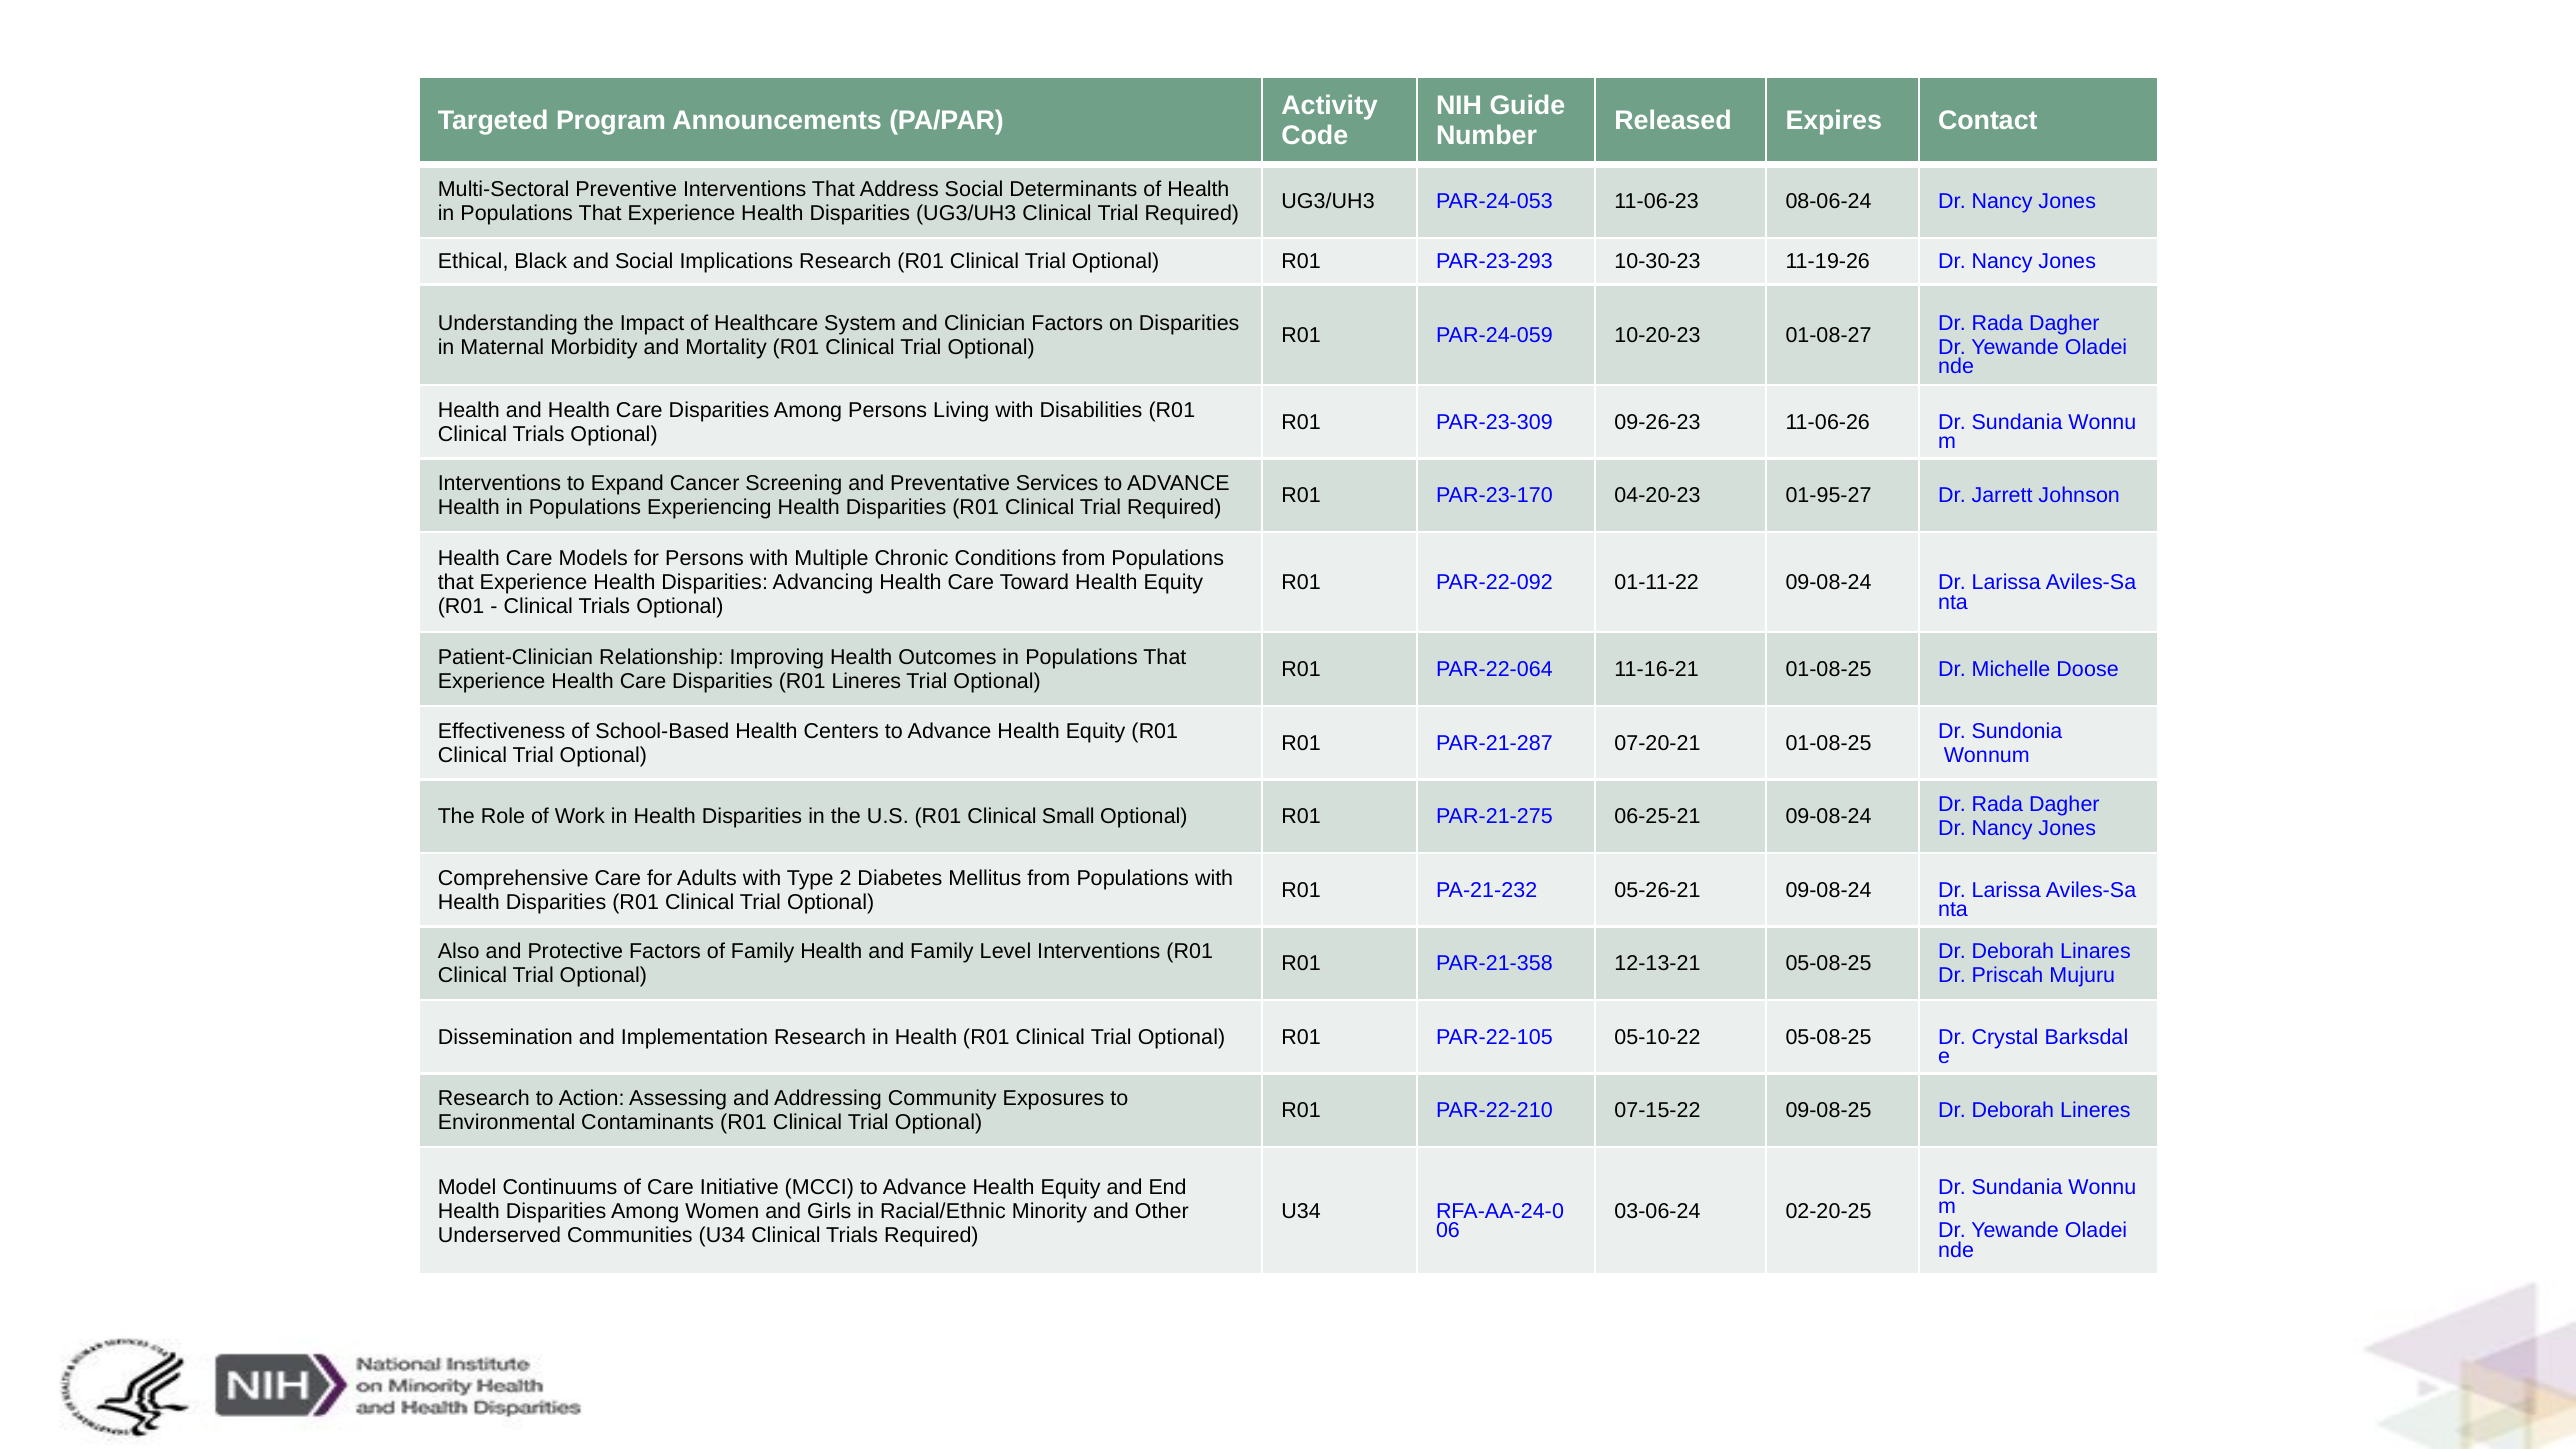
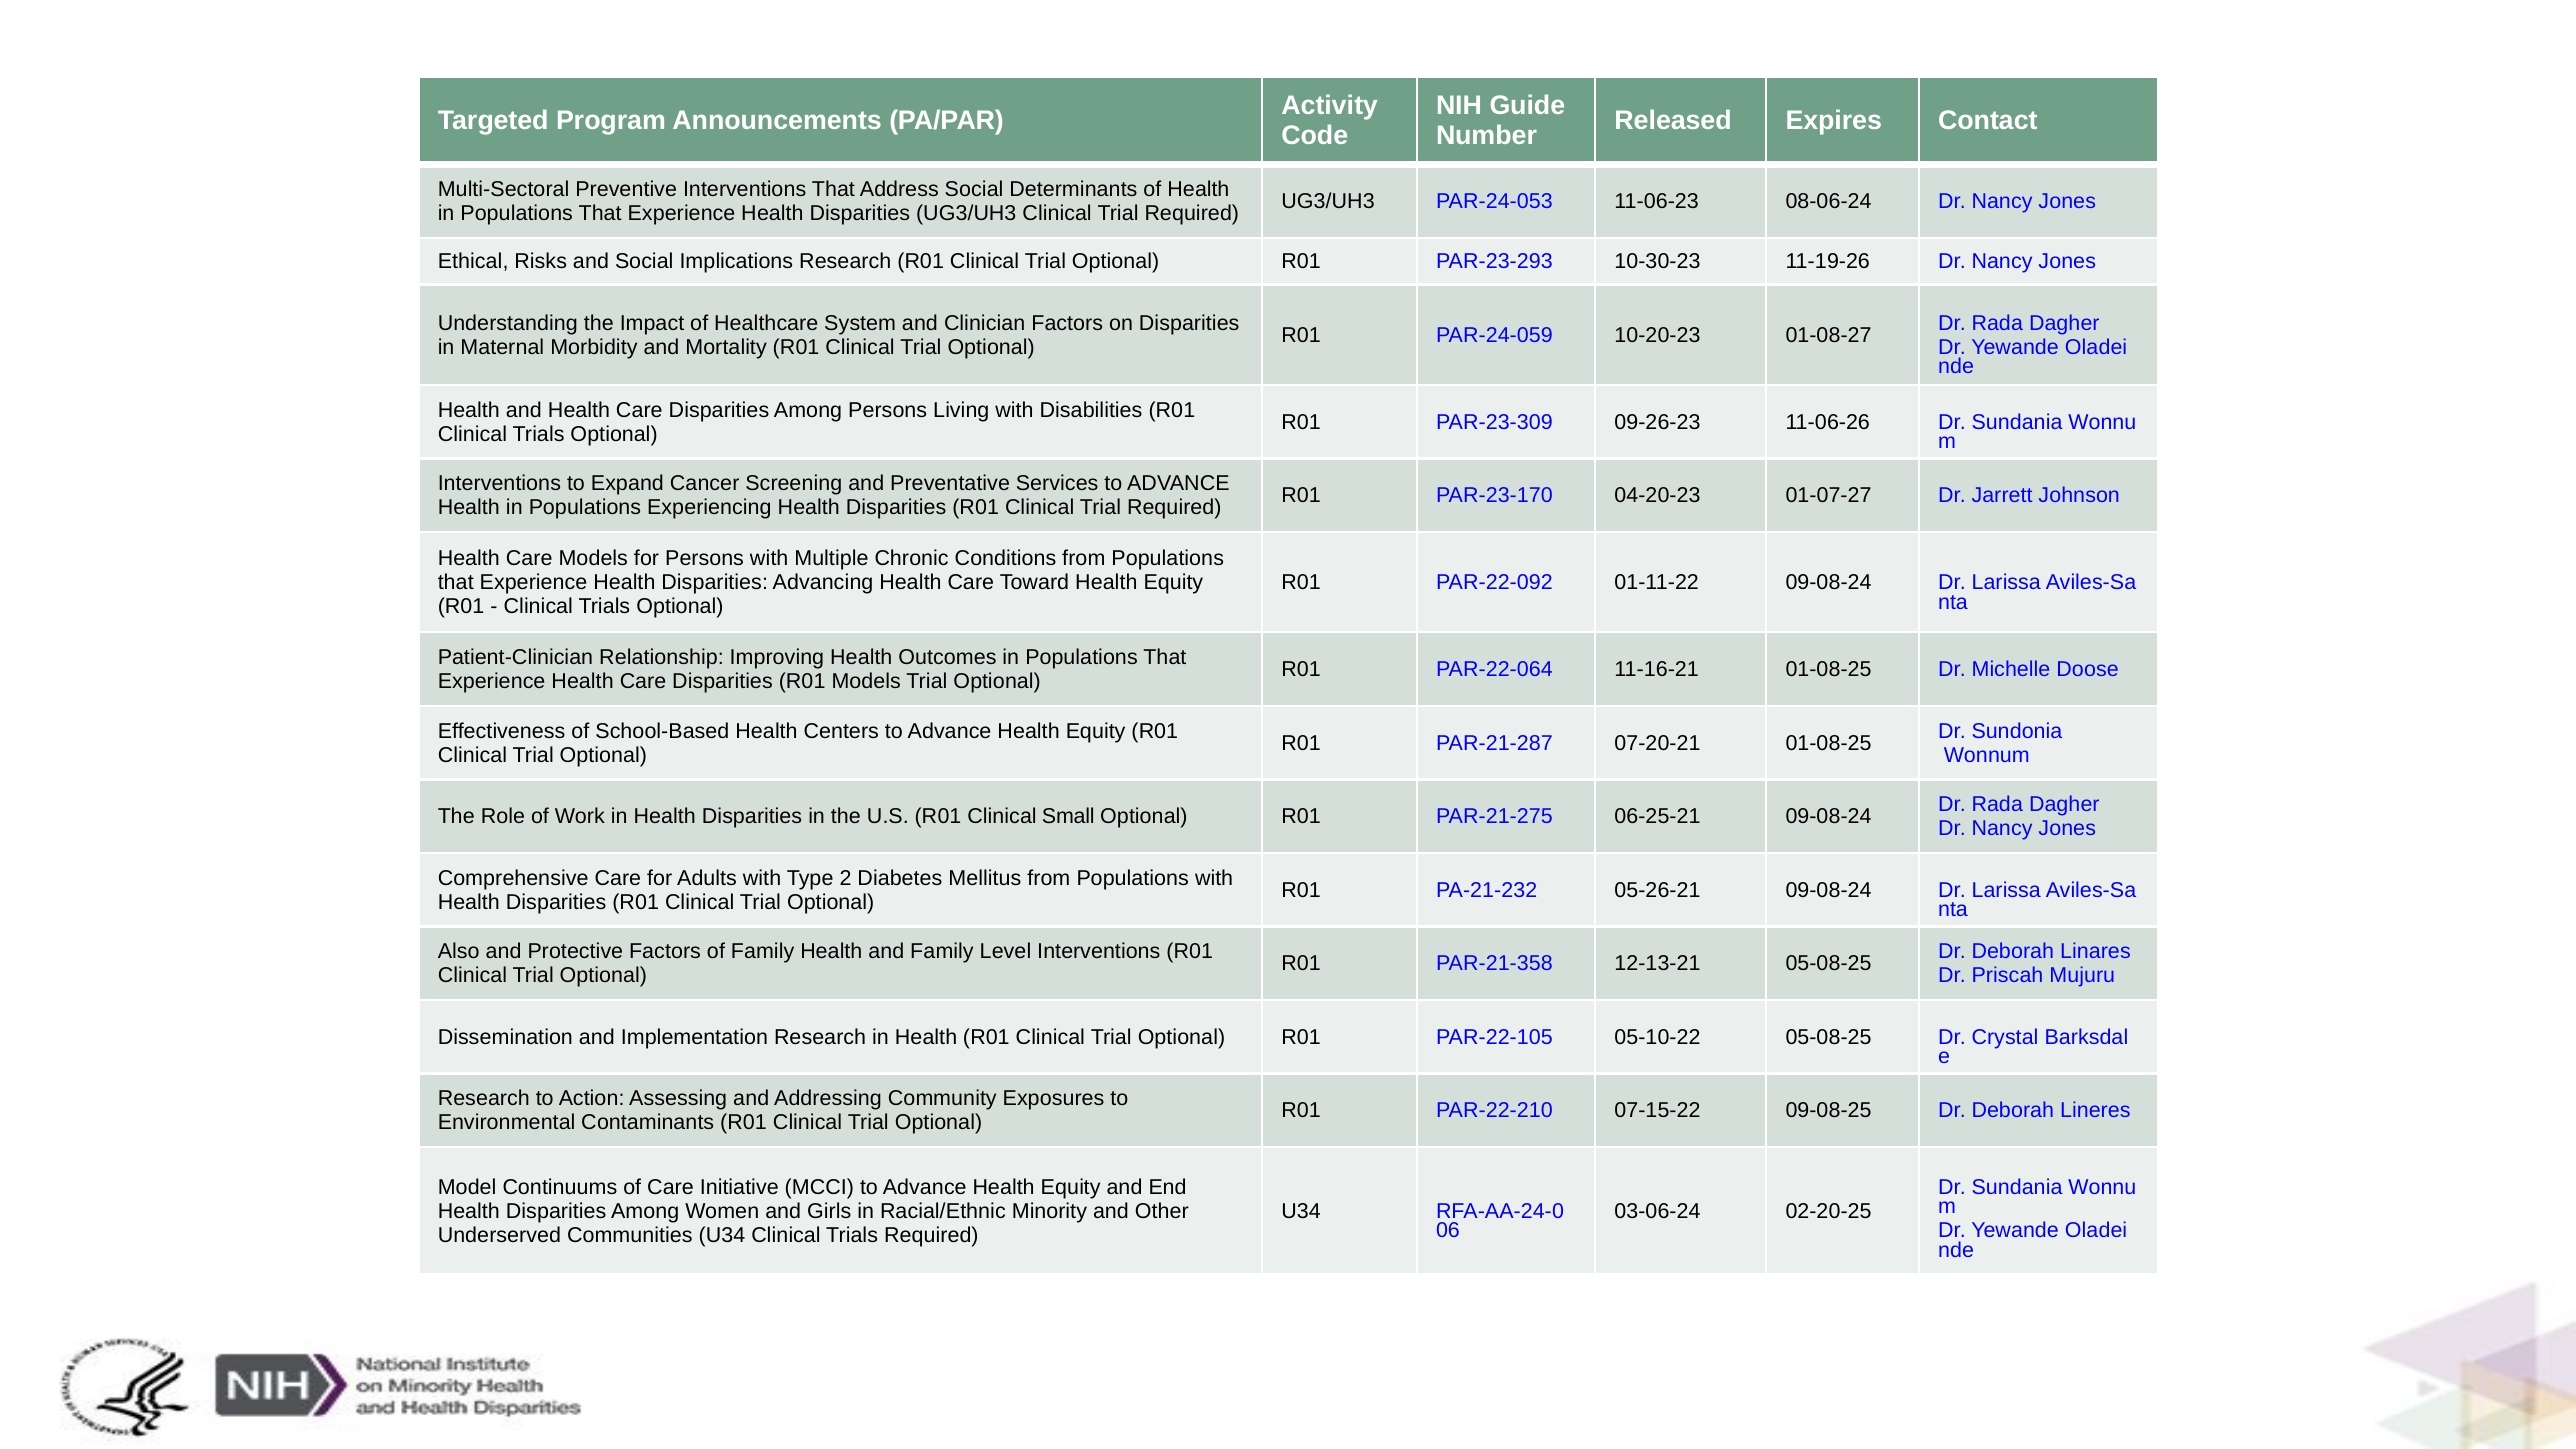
Black: Black -> Risks (541, 262)
01-95-27: 01-95-27 -> 01-07-27 (1829, 496)
R01 Lineres: Lineres -> Models (866, 682)
